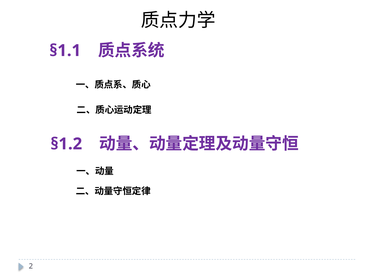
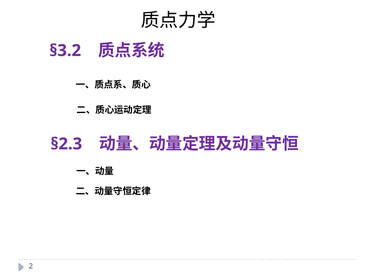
§1.1: §1.1 -> §3.2 (65, 51)
§1.2: §1.2 -> §2.3 (66, 144)
